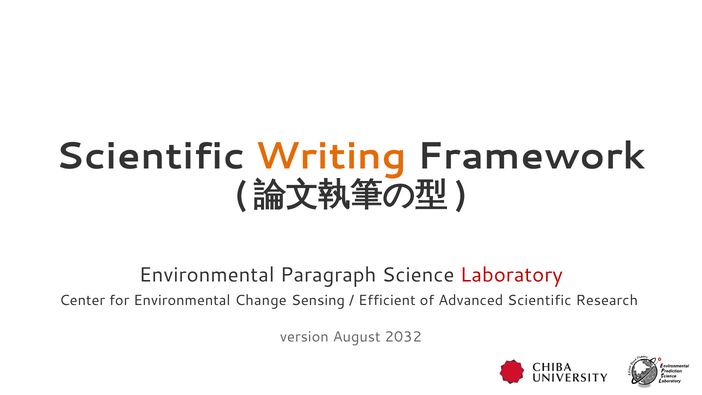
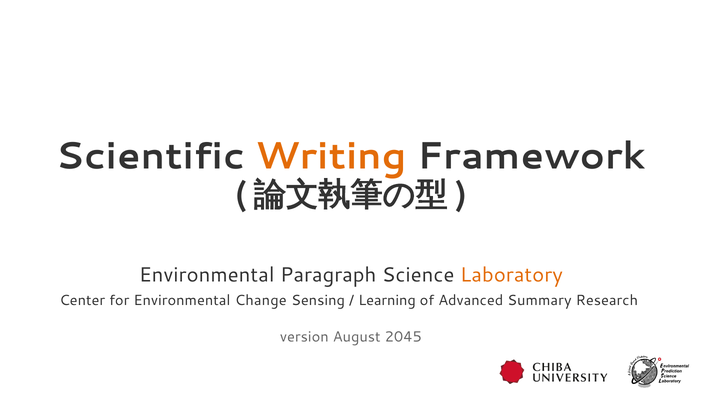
Laboratory colour: red -> orange (511, 275)
Efficient: Efficient -> Learning (387, 300)
Advanced Scientific: Scientific -> Summary (539, 300)
2032: 2032 -> 2045 (403, 337)
